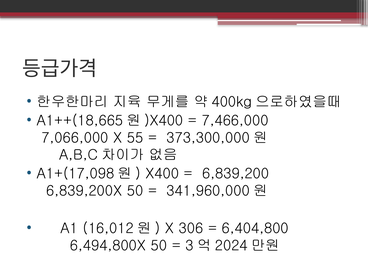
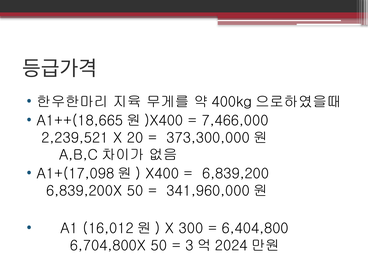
7,066,000: 7,066,000 -> 2,239,521 (75, 138)
55: 55 -> 20 (135, 138)
306: 306 -> 300 (191, 228)
6,494,800X: 6,494,800X -> 6,704,800X (108, 246)
